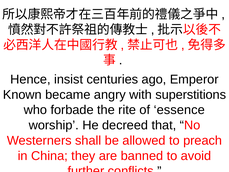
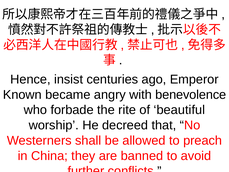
superstitions: superstitions -> benevolence (191, 95)
essence: essence -> beautiful (179, 110)
